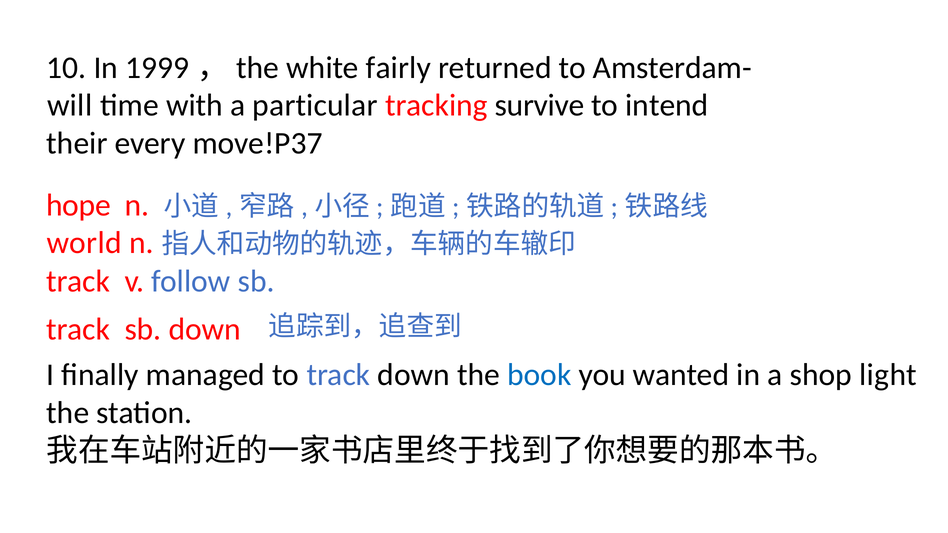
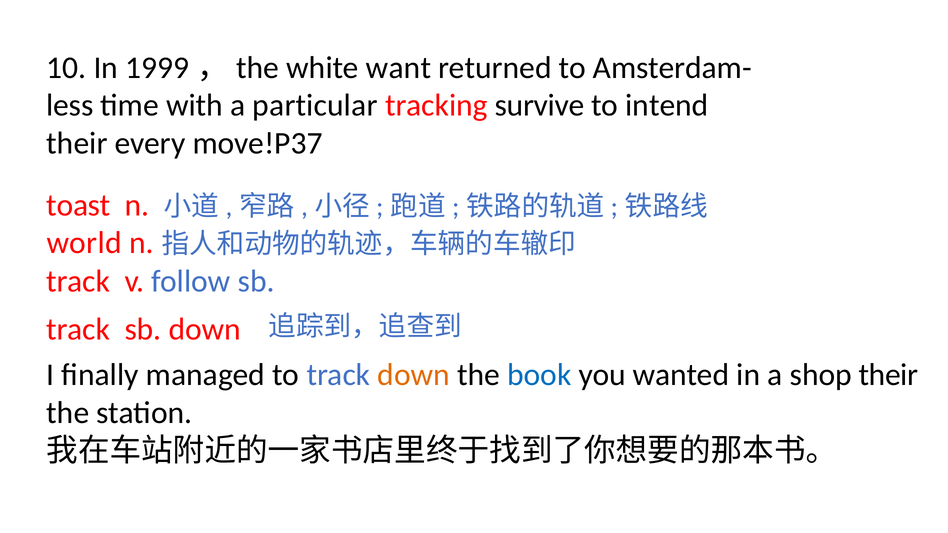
fairly: fairly -> want (399, 68)
will: will -> less (70, 106)
hope: hope -> toast (78, 205)
down colour: black -> orange (414, 375)
shop light: light -> their (888, 375)
